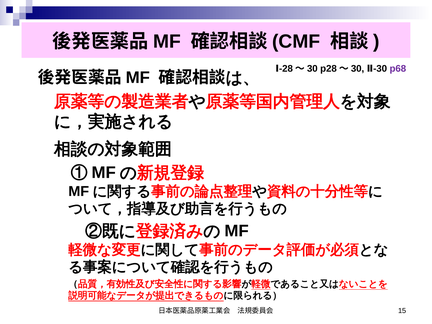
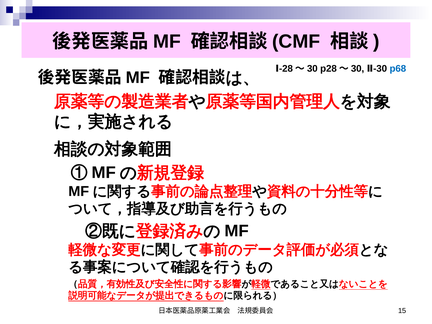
p68 colour: purple -> blue (398, 69)
